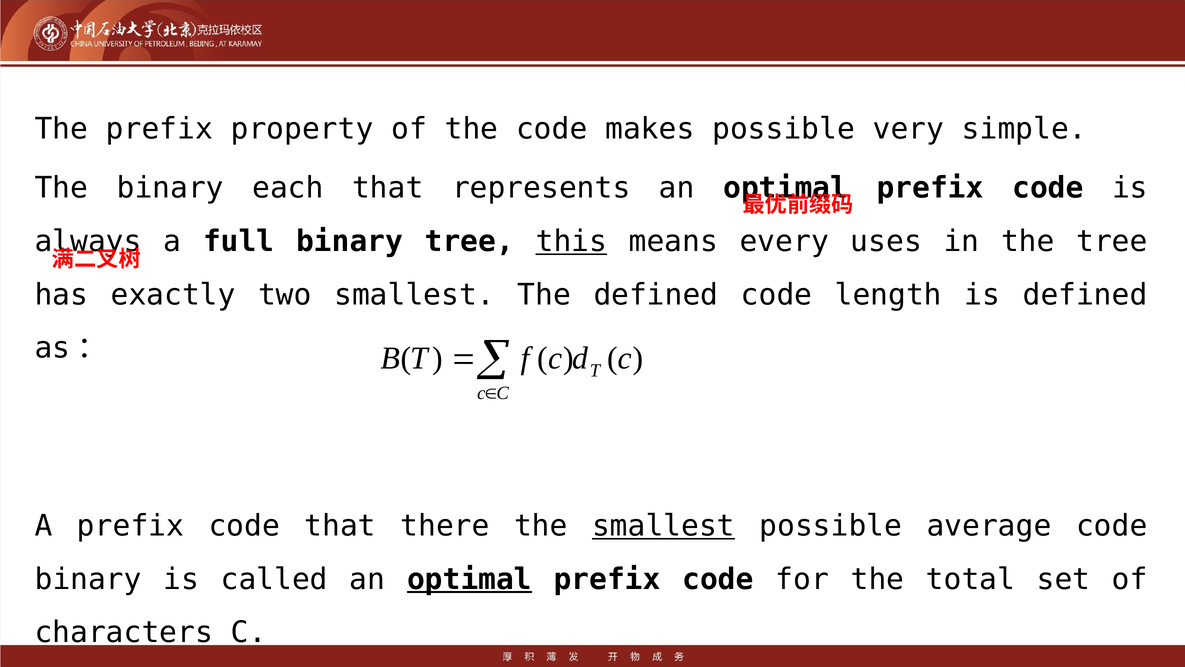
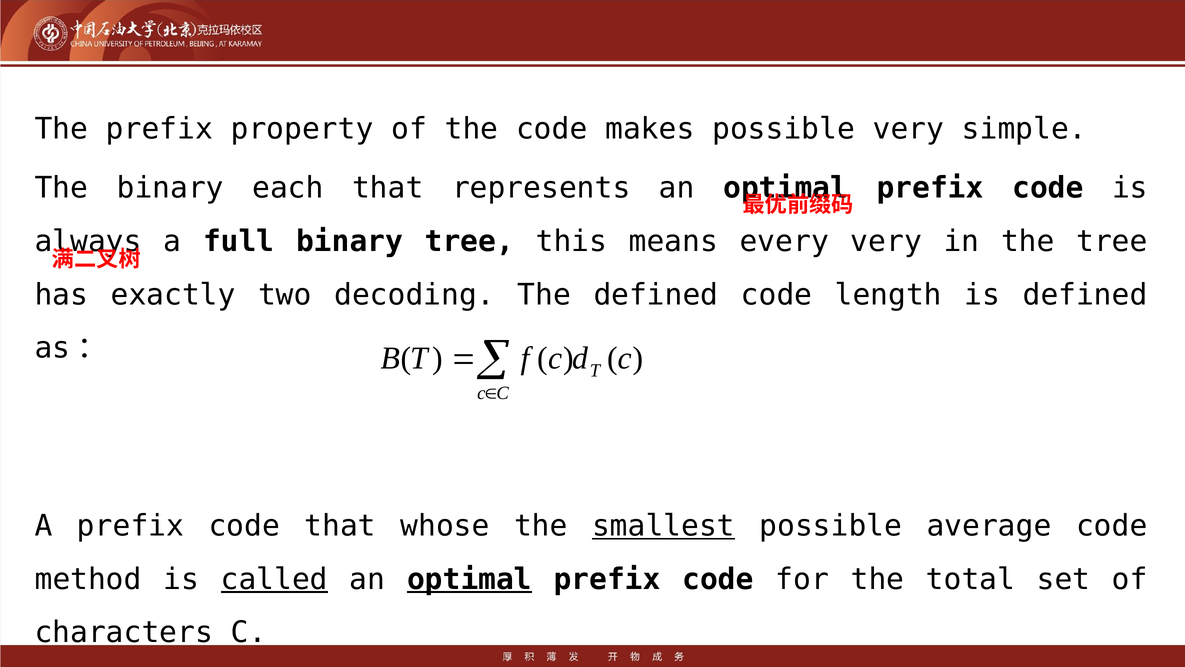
this underline: present -> none (571, 241)
every uses: uses -> very (886, 241)
two smallest: smallest -> decoding (414, 295)
there: there -> whose (445, 526)
binary: binary -> method (88, 579)
called underline: none -> present (274, 579)
